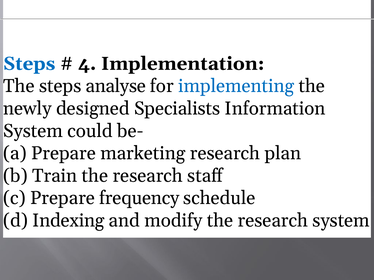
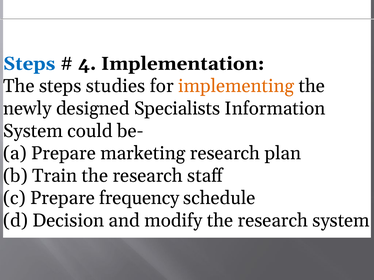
analyse: analyse -> studies (116, 86)
implementing colour: blue -> orange (236, 86)
Indexing: Indexing -> Decision (68, 221)
